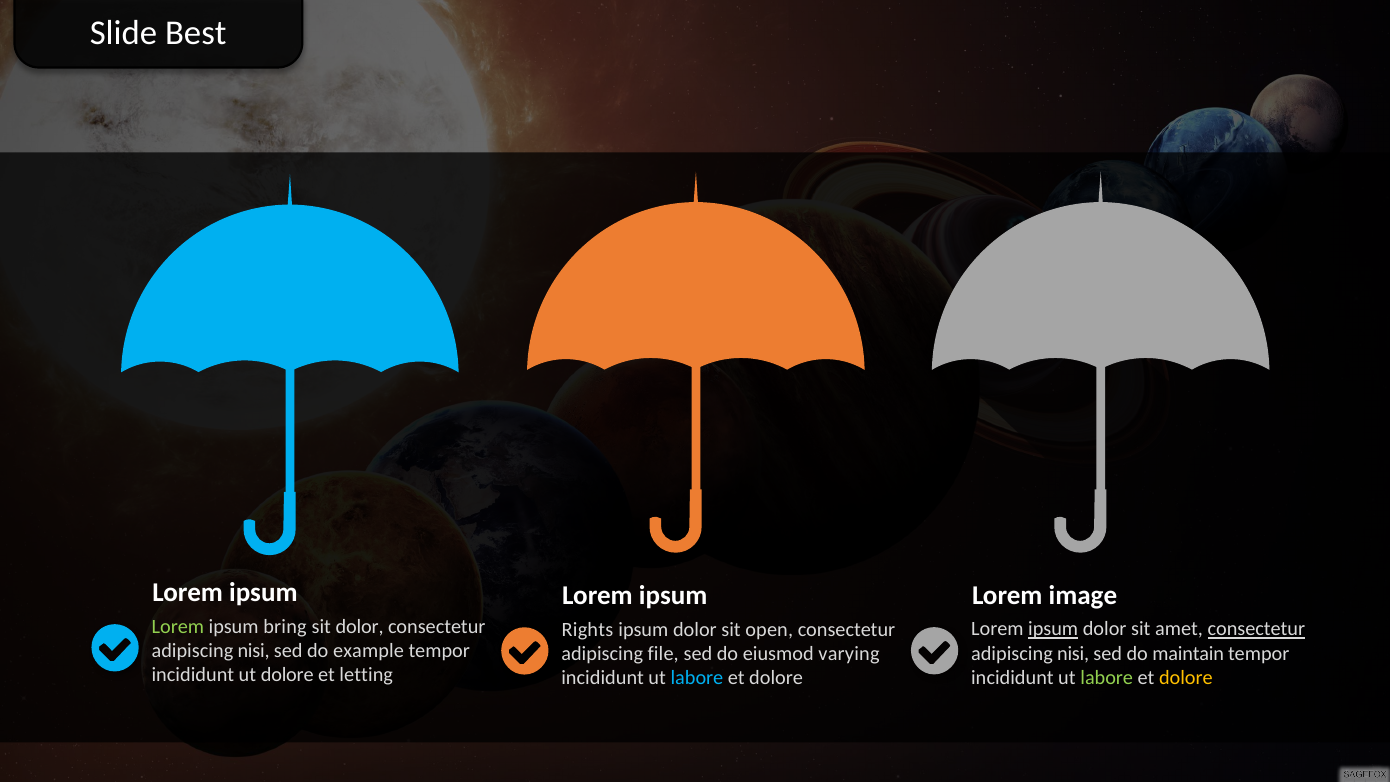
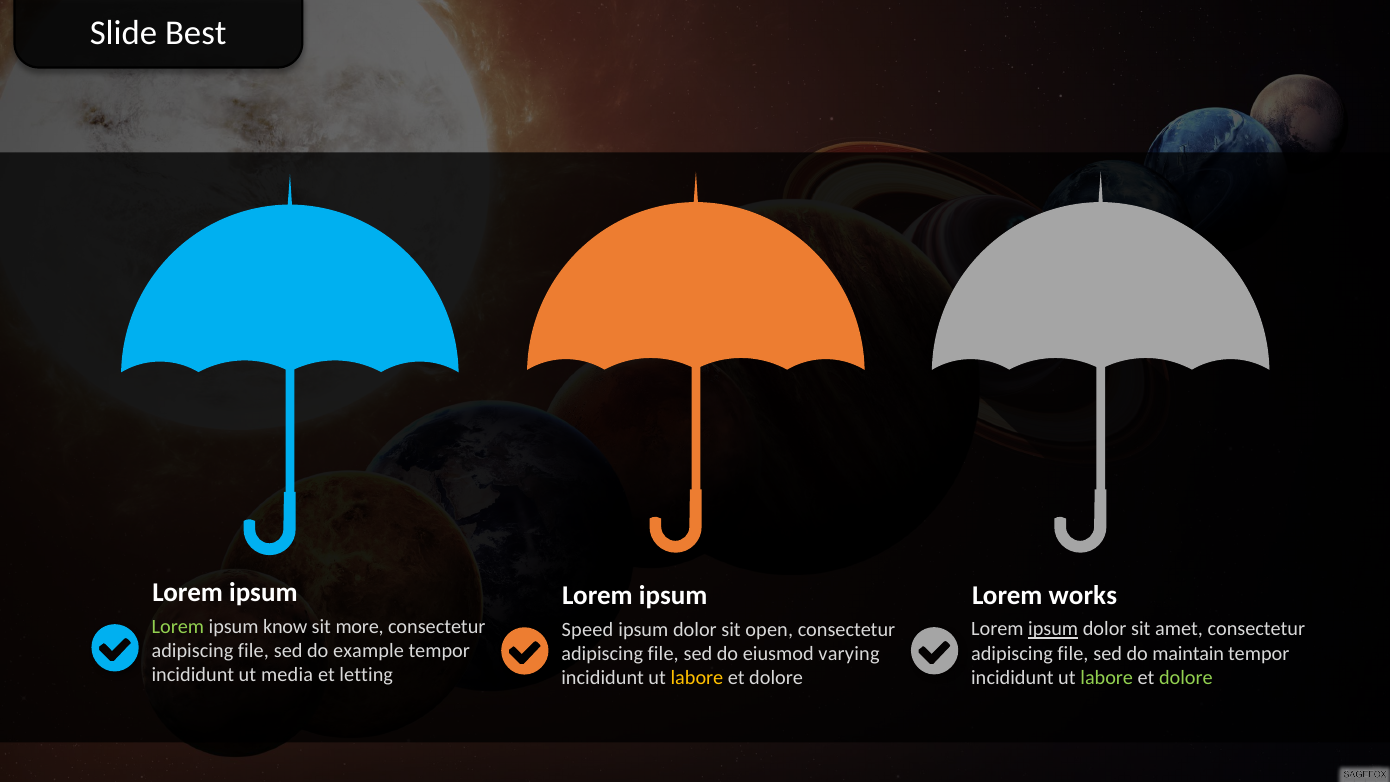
image: image -> works (1083, 595)
bring: bring -> know (285, 626)
sit dolor: dolor -> more (360, 626)
consectetur underline: present -> none (1256, 629)
Rights: Rights -> Speed (587, 629)
nisi: nisi -> file (253, 651)
nisi: nisi -> file (1073, 654)
ut dolore: dolore -> media (287, 675)
dolore colour: yellow -> light green (1186, 678)
labore colour: light blue -> yellow (697, 678)
